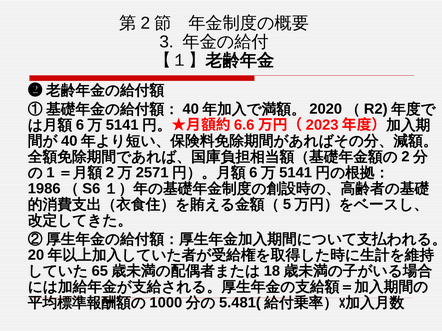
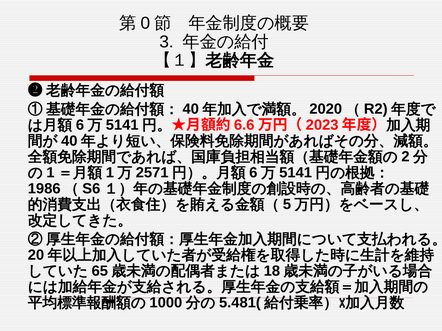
2: 2 -> 0 (145, 23)
2: 2 -> 1 (110, 173)
